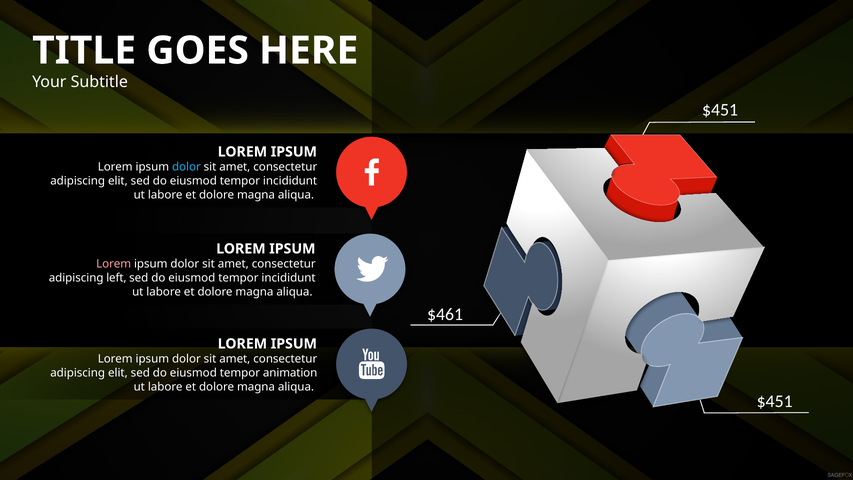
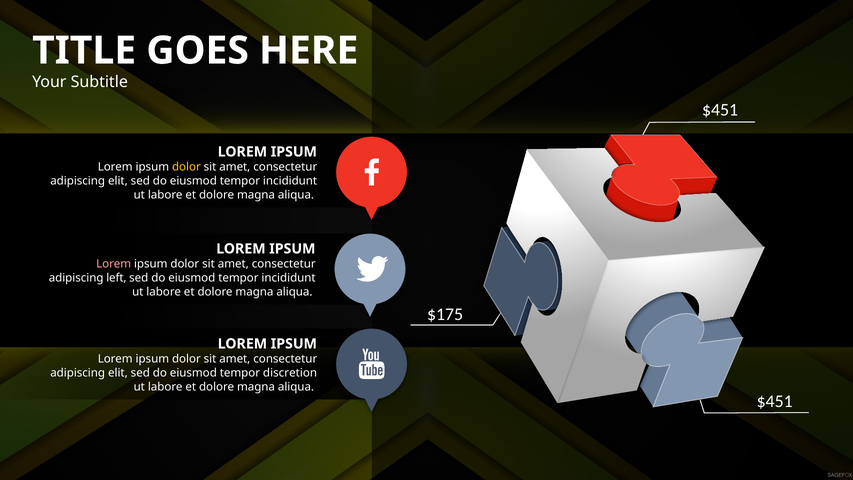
dolor colour: light blue -> yellow (186, 167)
$461: $461 -> $175 (445, 314)
animation: animation -> discretion (290, 373)
